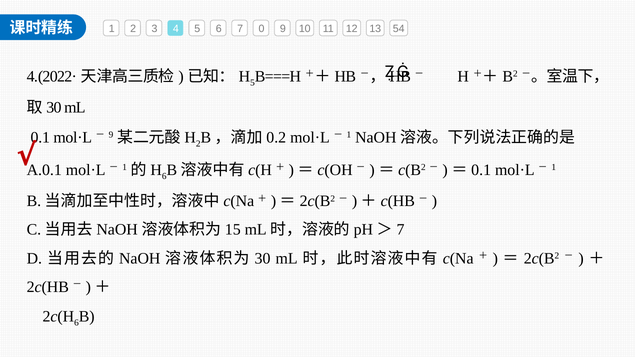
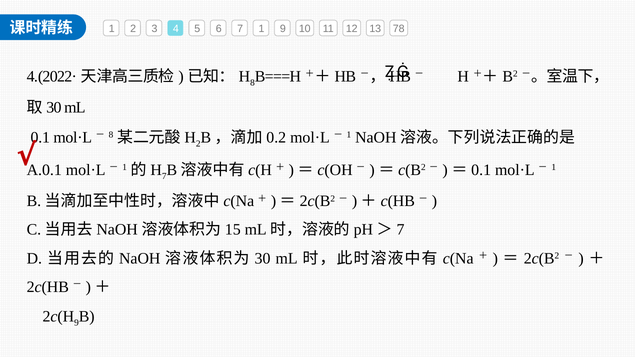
7 0: 0 -> 1 (261, 29)
54: 54 -> 78 (399, 29)
5: 5 -> 8 (252, 83)
9: 9 -> 8 (111, 135)
6: 6 -> 7 (164, 176)
6: 6 -> 9 (76, 323)
